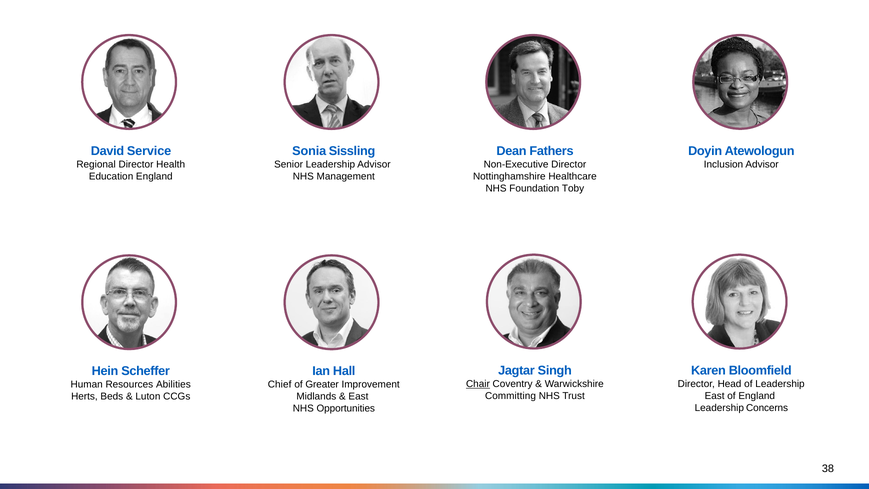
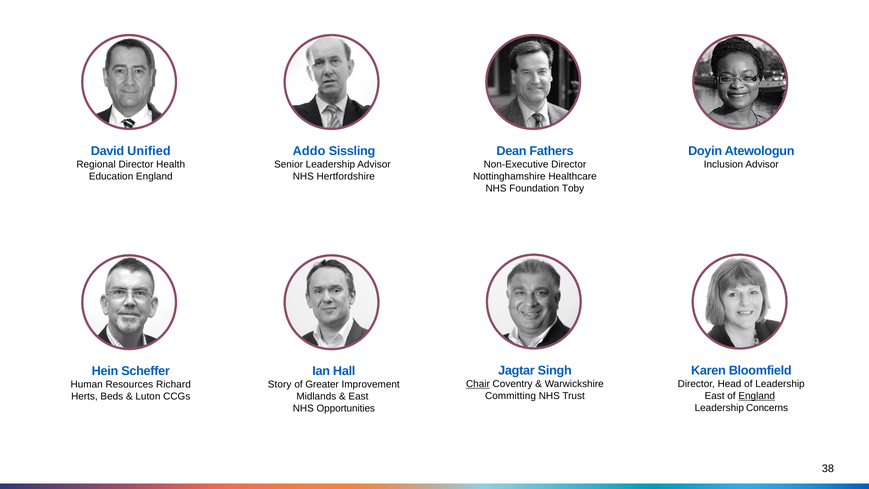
Service: Service -> Unified (149, 151)
Sonia: Sonia -> Addo (309, 151)
Management: Management -> Hertfordshire (346, 176)
Abilities: Abilities -> Richard (173, 384)
Chief: Chief -> Story (280, 384)
England underline: none -> present (757, 396)
